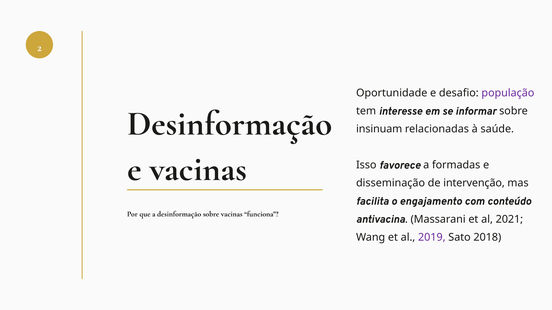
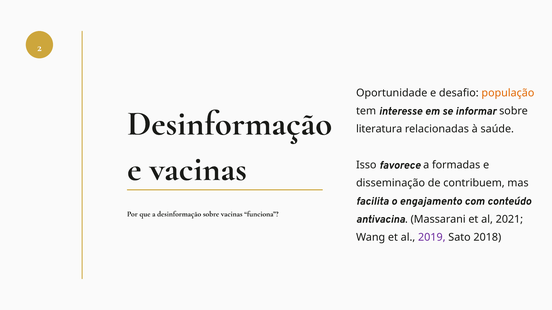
população colour: purple -> orange (508, 93)
insinuam: insinuam -> literatura (379, 129)
intervenção: intervenção -> contribuem (474, 183)
